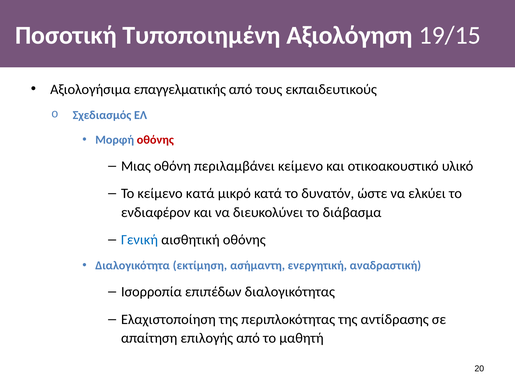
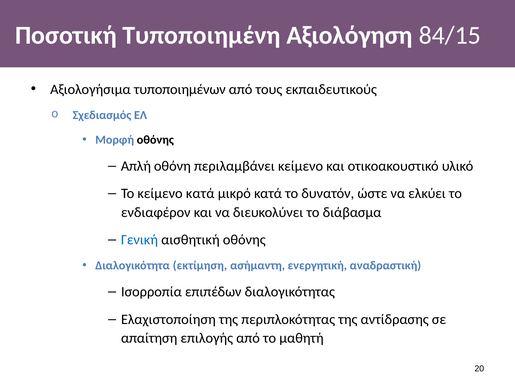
19/15: 19/15 -> 84/15 (450, 35)
επαγγελματικής: επαγγελματικής -> τυποποιημένων (180, 89)
οθόνης colour: red -> black (155, 140)
Μιας: Μιας -> Απλή (136, 166)
